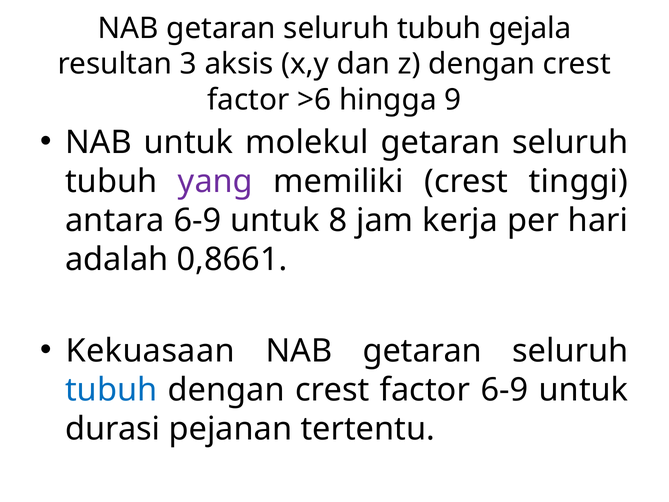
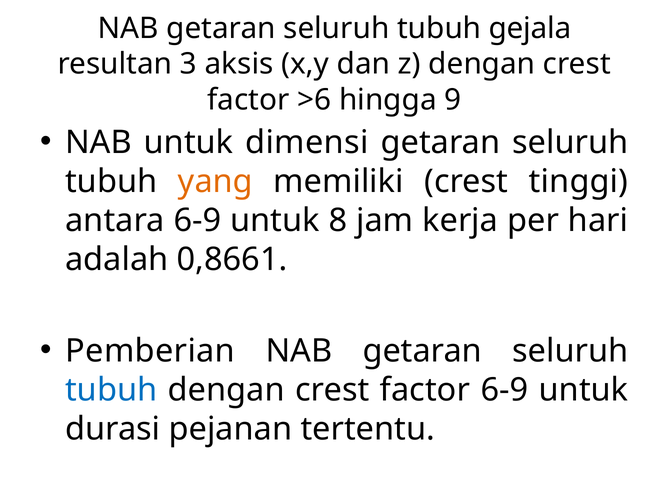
molekul: molekul -> dimensi (307, 142)
yang colour: purple -> orange (215, 181)
Kekuasaan: Kekuasaan -> Pemberian (150, 351)
